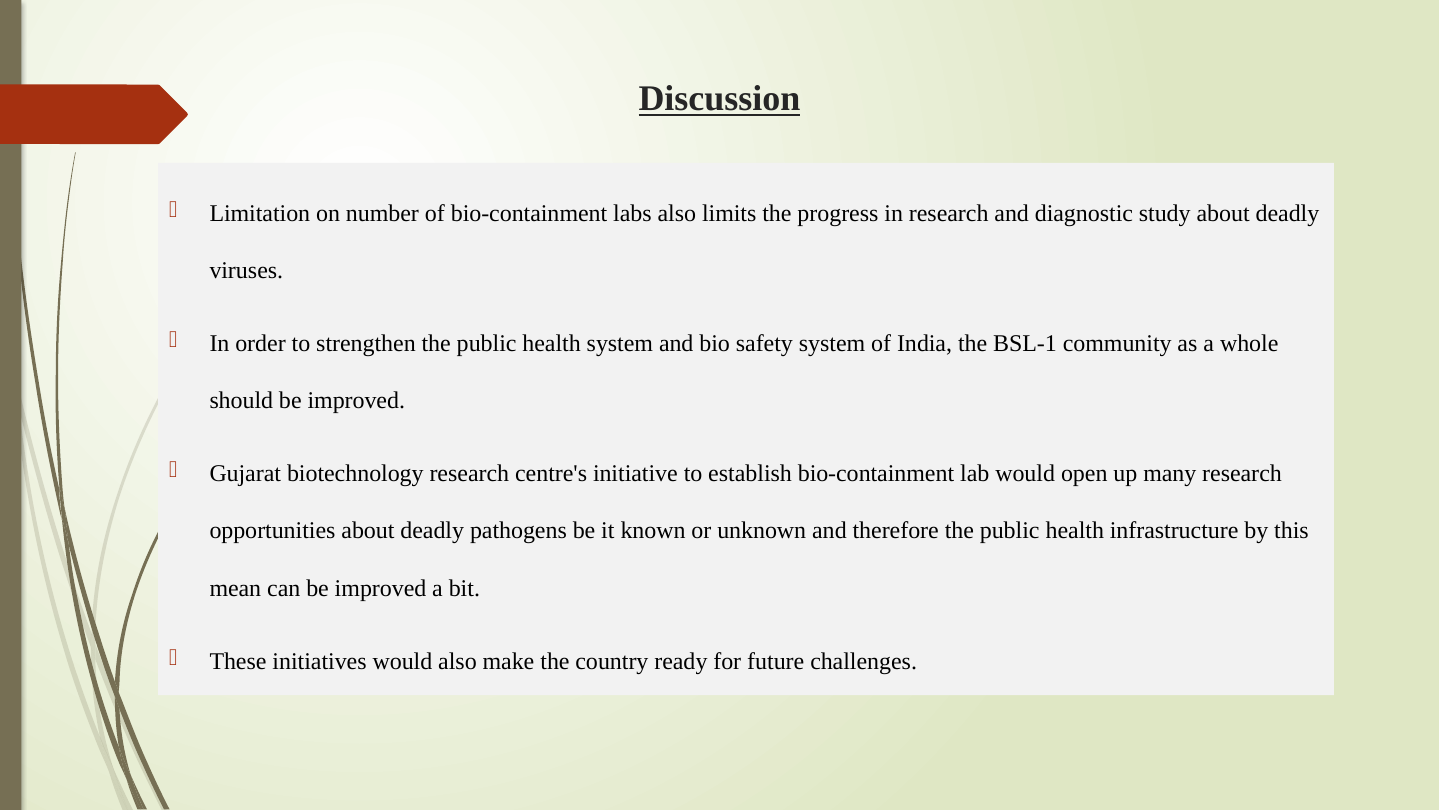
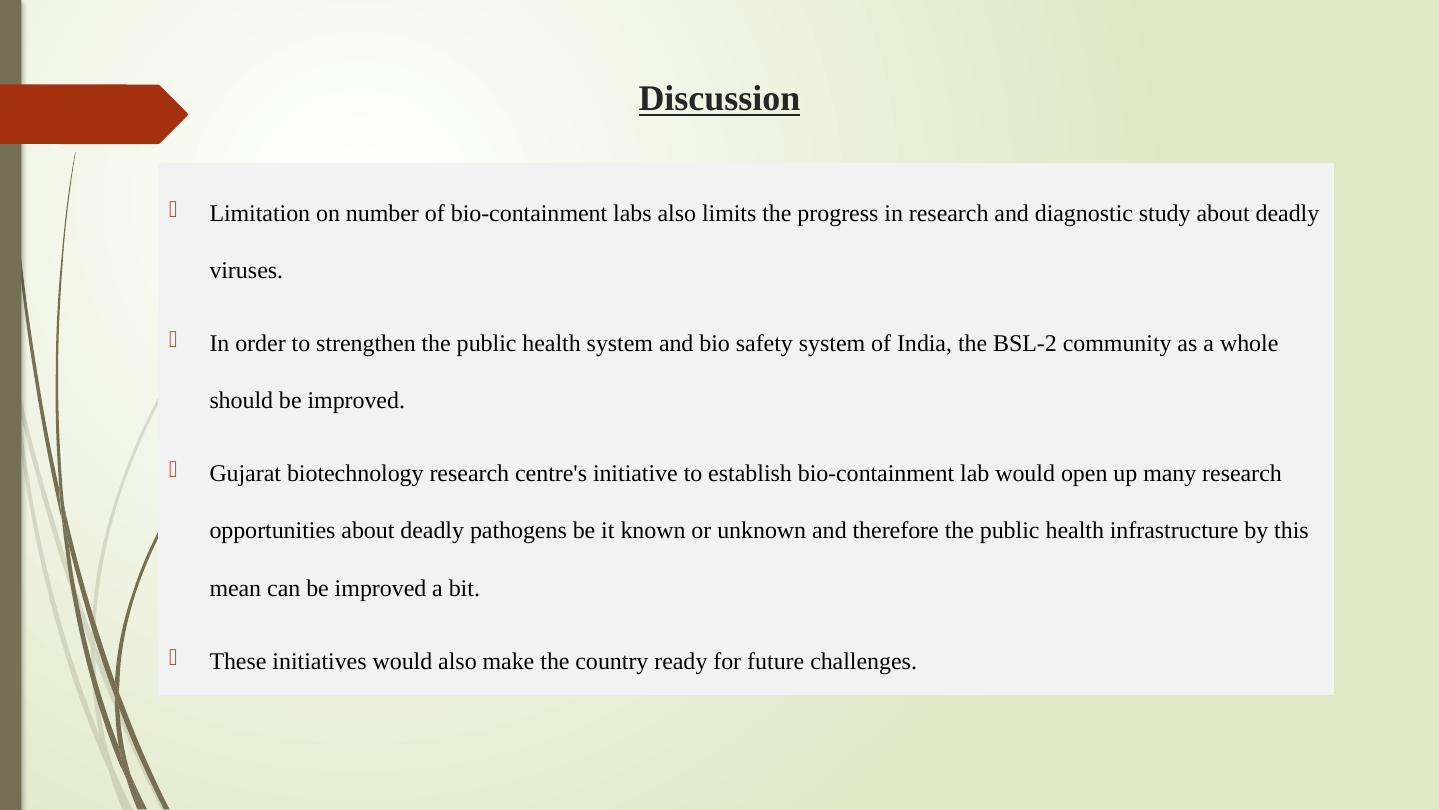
BSL-1: BSL-1 -> BSL-2 (1025, 343)
